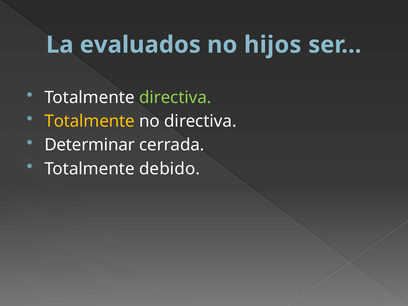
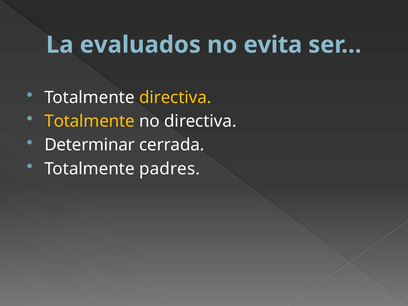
hijos: hijos -> evita (273, 45)
directiva colour: light green -> yellow (175, 97)
debido: debido -> padres (170, 169)
